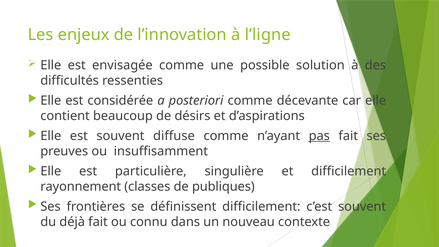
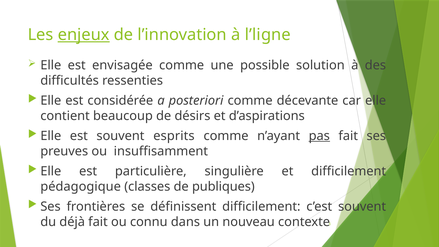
enjeux underline: none -> present (84, 35)
diffuse: diffuse -> esprits (174, 136)
rayonnement: rayonnement -> pédagogique (81, 186)
